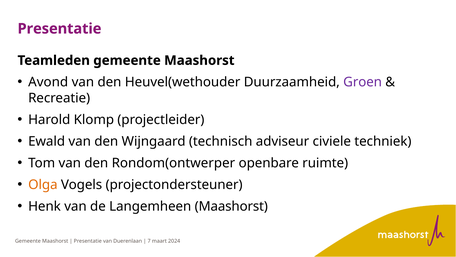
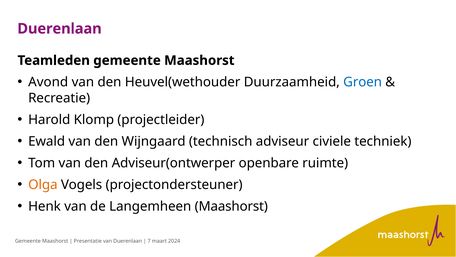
Presentatie: Presentatie -> Duerenlaan (59, 29)
Groen colour: purple -> blue (363, 82)
Rondom(ontwerper: Rondom(ontwerper -> Adviseur(ontwerper (173, 163)
